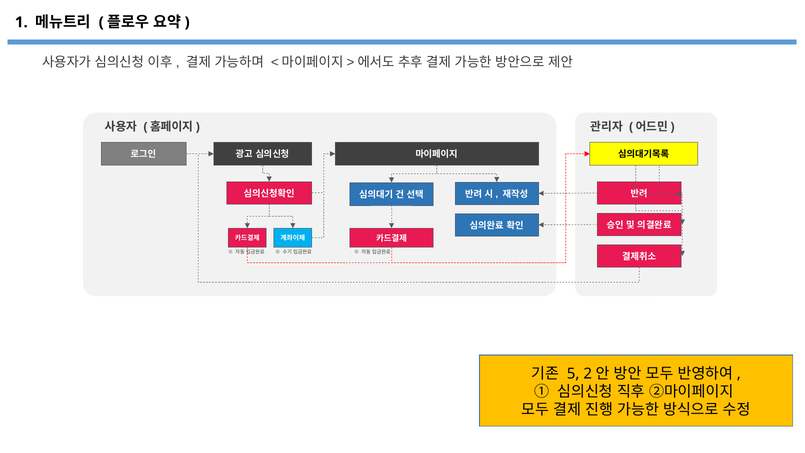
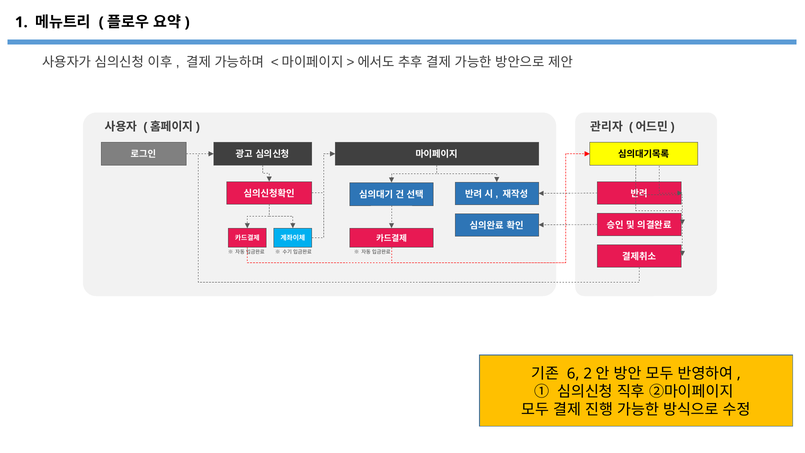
5: 5 -> 6 (573, 373)
